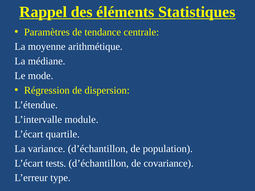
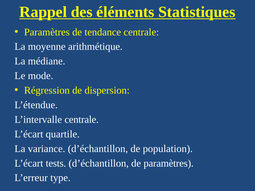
L’intervalle module: module -> centrale (82, 120)
de covariance: covariance -> paramètres (169, 163)
